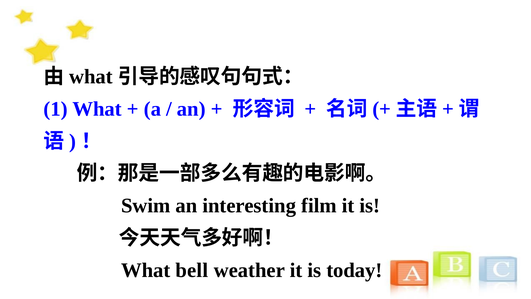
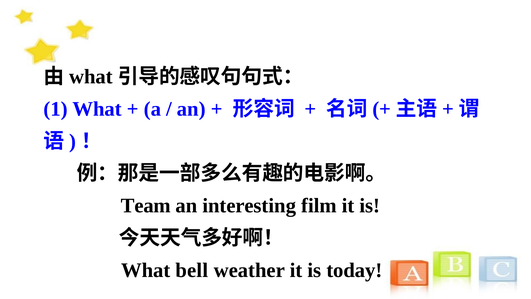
Swim: Swim -> Team (146, 206)
